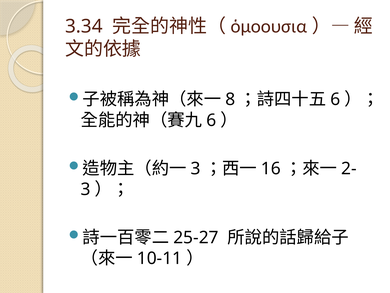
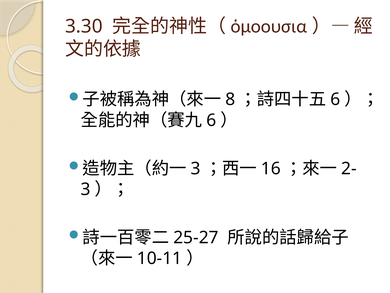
3.34: 3.34 -> 3.30 (84, 26)
